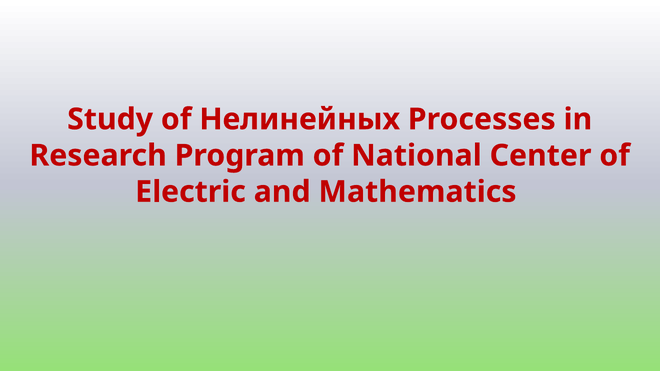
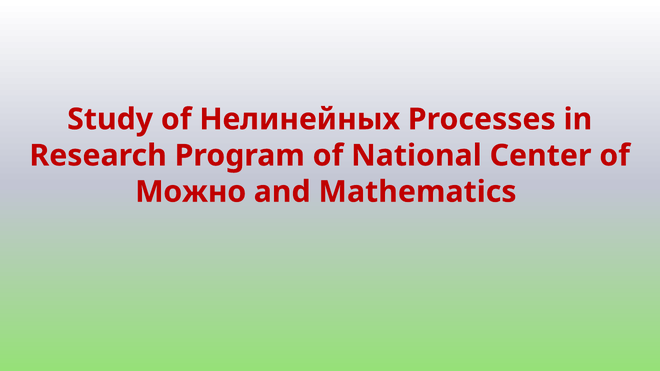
Electric: Electric -> Можно (191, 192)
